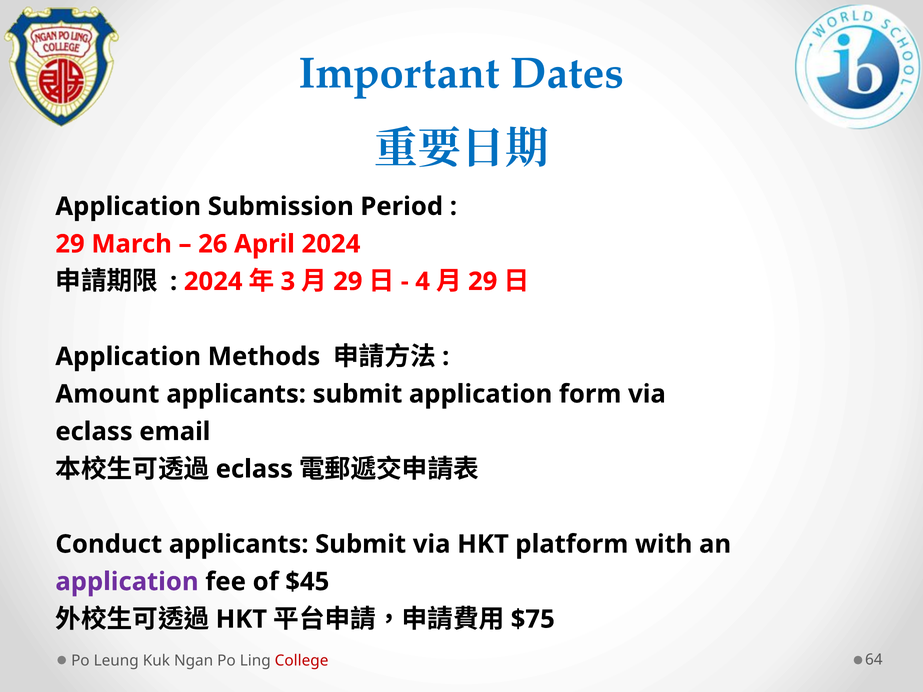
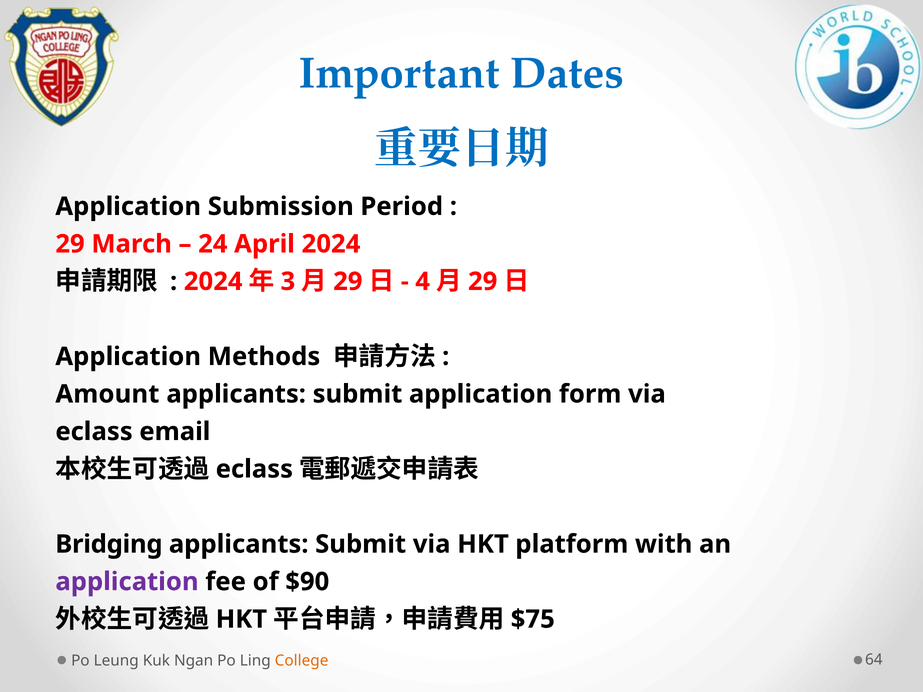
26: 26 -> 24 (213, 244)
Conduct: Conduct -> Bridging (109, 544)
$45: $45 -> $90 (307, 582)
College colour: red -> orange (302, 661)
